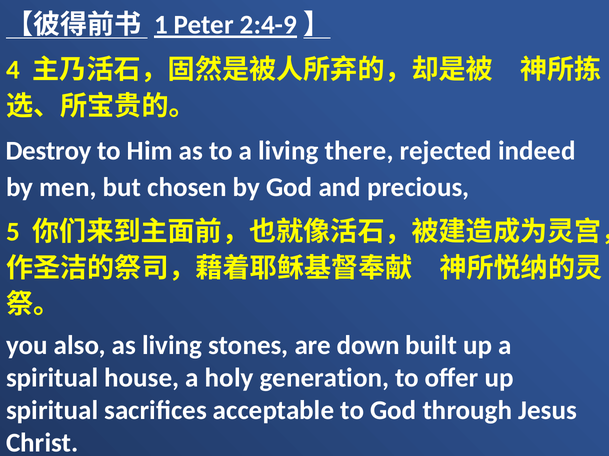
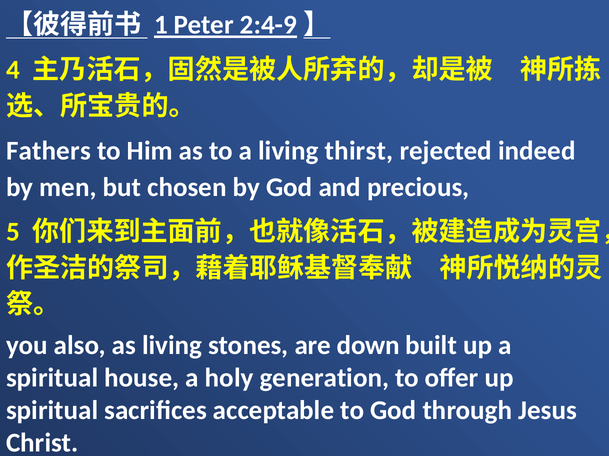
Destroy: Destroy -> Fathers (48, 151)
there: there -> thirst (359, 151)
